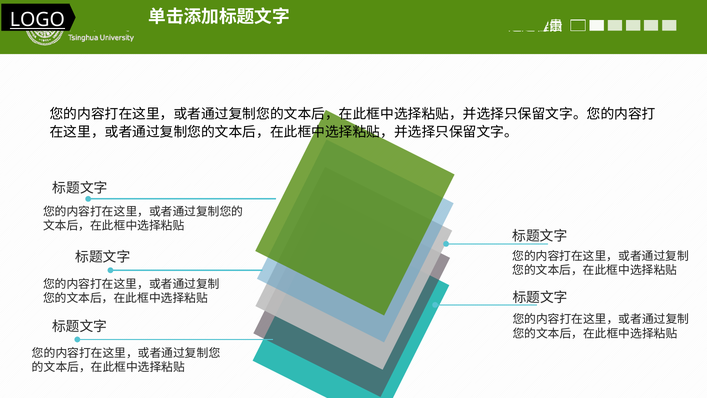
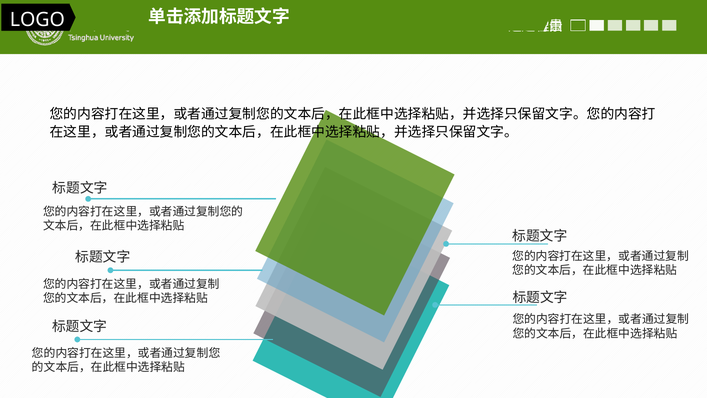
LOGO underline: present -> none (37, 20)
